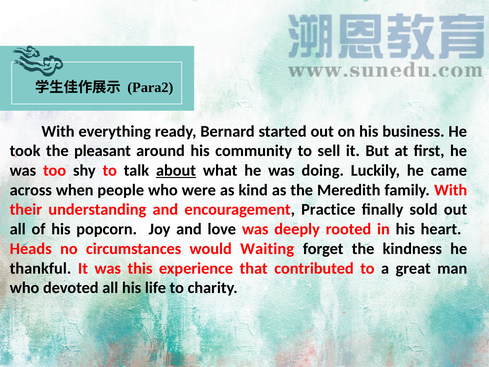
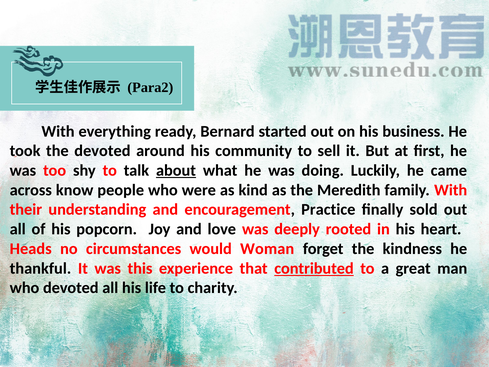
the pleasant: pleasant -> devoted (102, 151)
when: when -> know (75, 190)
Waiting: Waiting -> Woman (267, 249)
contributed underline: none -> present (314, 268)
